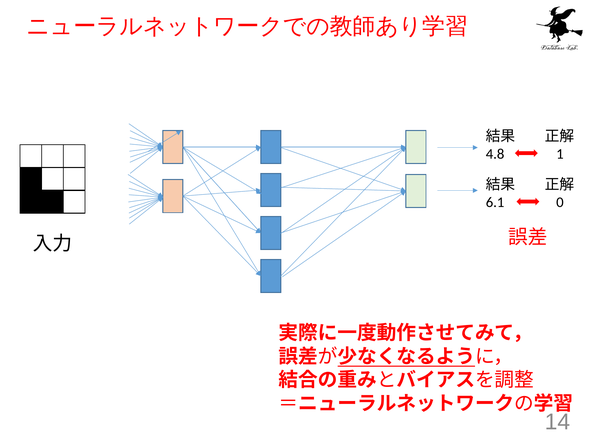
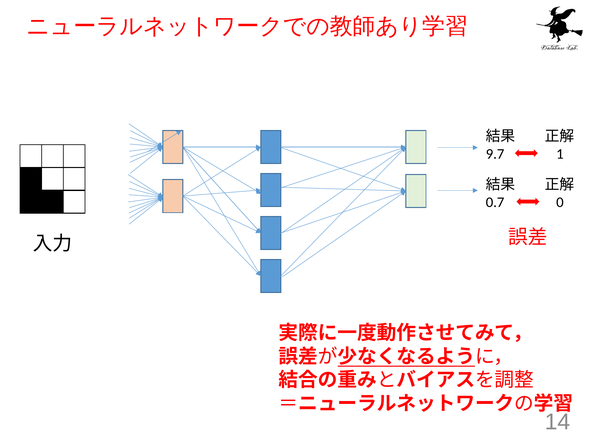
4.8: 4.8 -> 9.7 (495, 154)
6.1: 6.1 -> 0.7 (495, 203)
